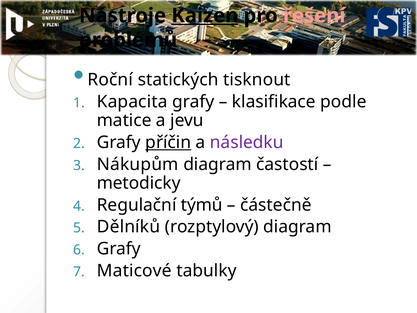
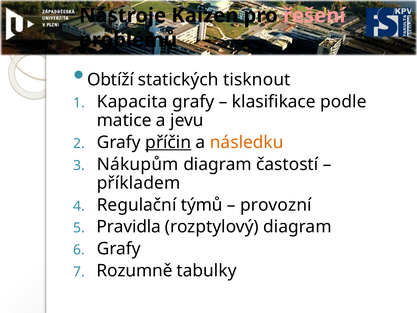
Kaizen underline: present -> none (205, 16)
Roční: Roční -> Obtíží (110, 80)
následku colour: purple -> orange (247, 142)
metodicky: metodicky -> příkladem (139, 183)
částečně: částečně -> provozní (276, 205)
Dělníků: Dělníků -> Pravidla (129, 227)
Maticové: Maticové -> Rozumně (134, 270)
